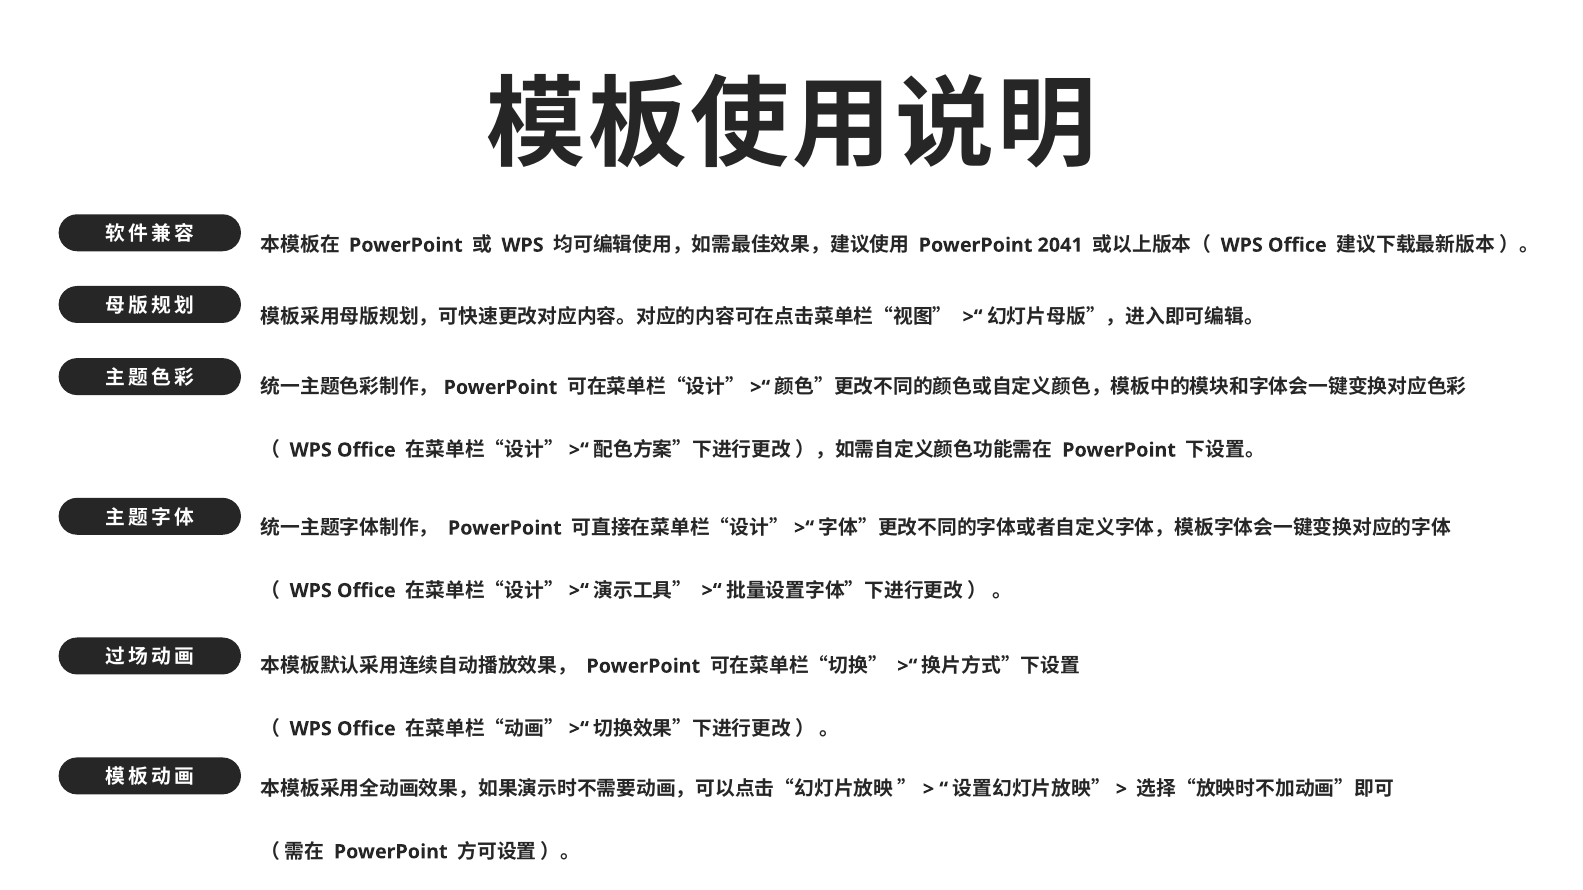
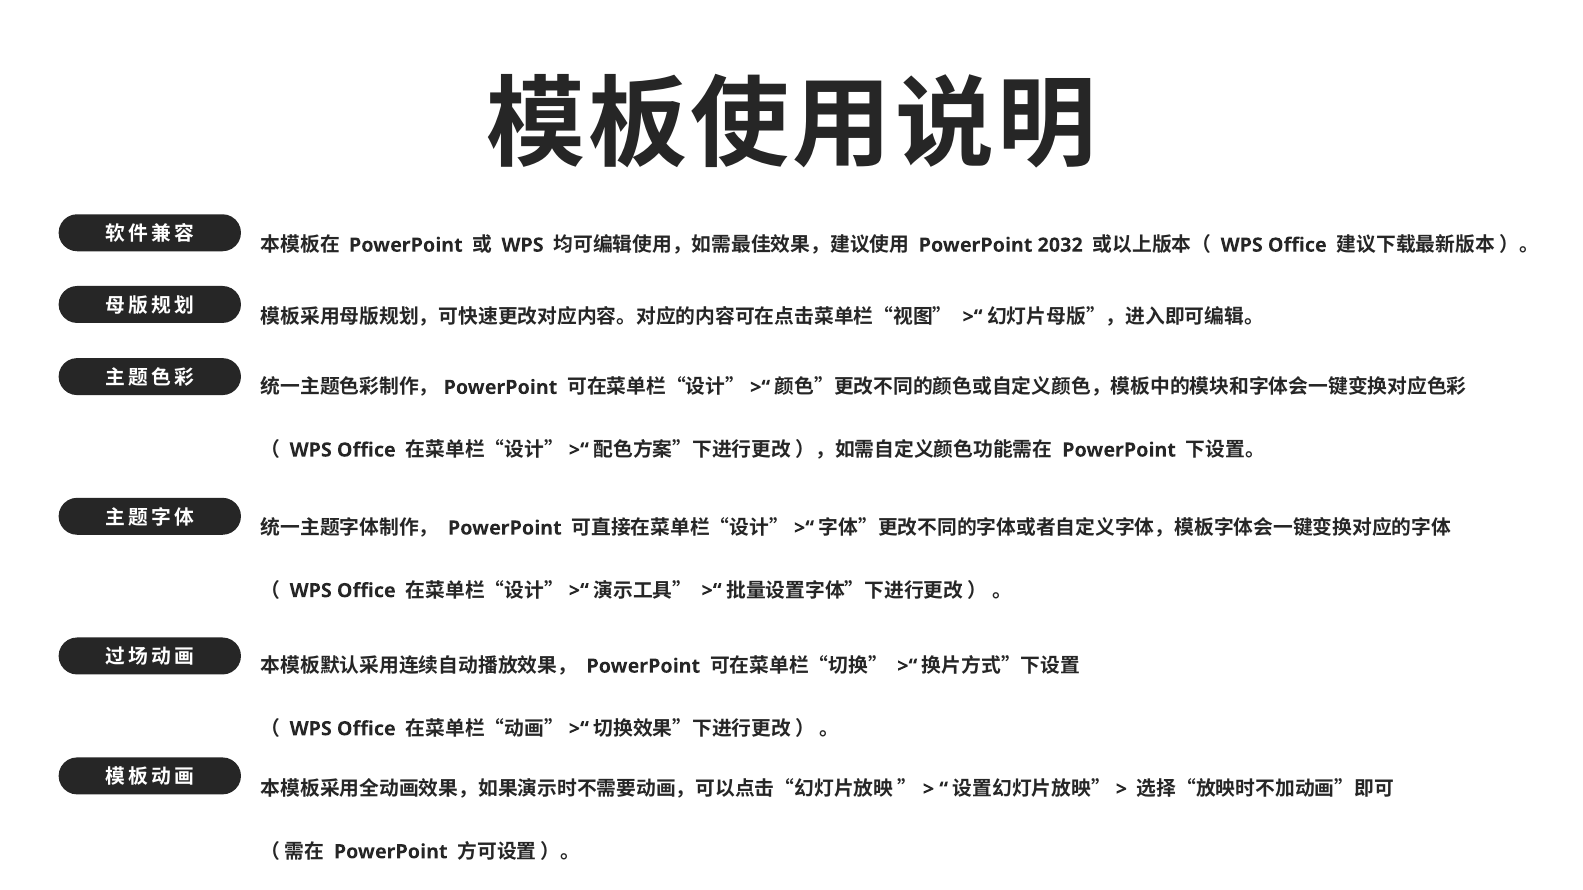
2041: 2041 -> 2032 (1060, 245)
